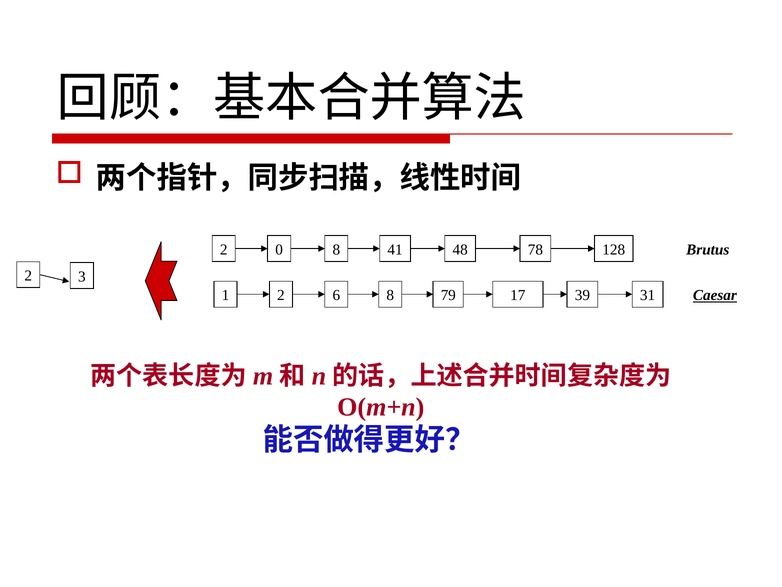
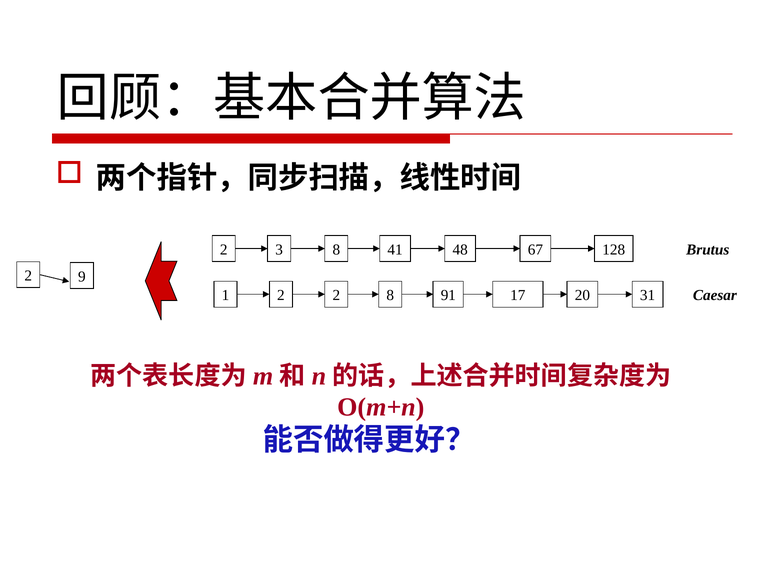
0: 0 -> 3 (279, 249)
78: 78 -> 67 (535, 249)
3: 3 -> 9 (82, 276)
2 6: 6 -> 2 (336, 295)
79: 79 -> 91 (448, 295)
39: 39 -> 20 (582, 295)
Caesar underline: present -> none (715, 295)
